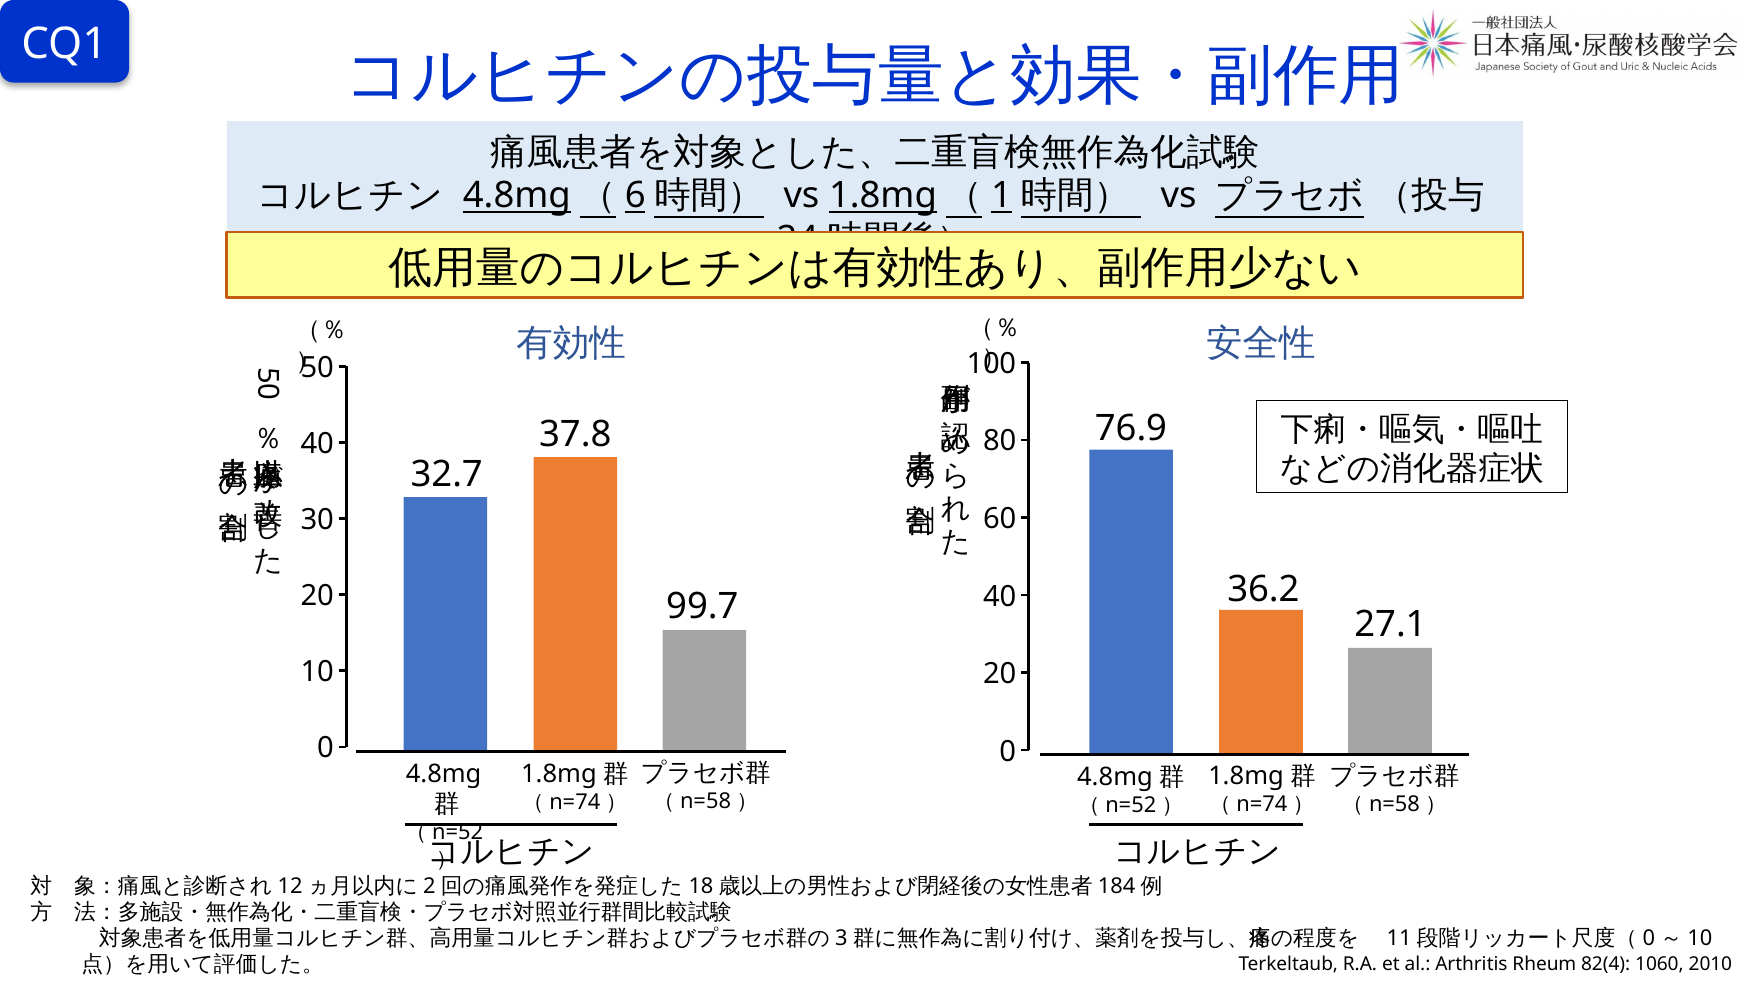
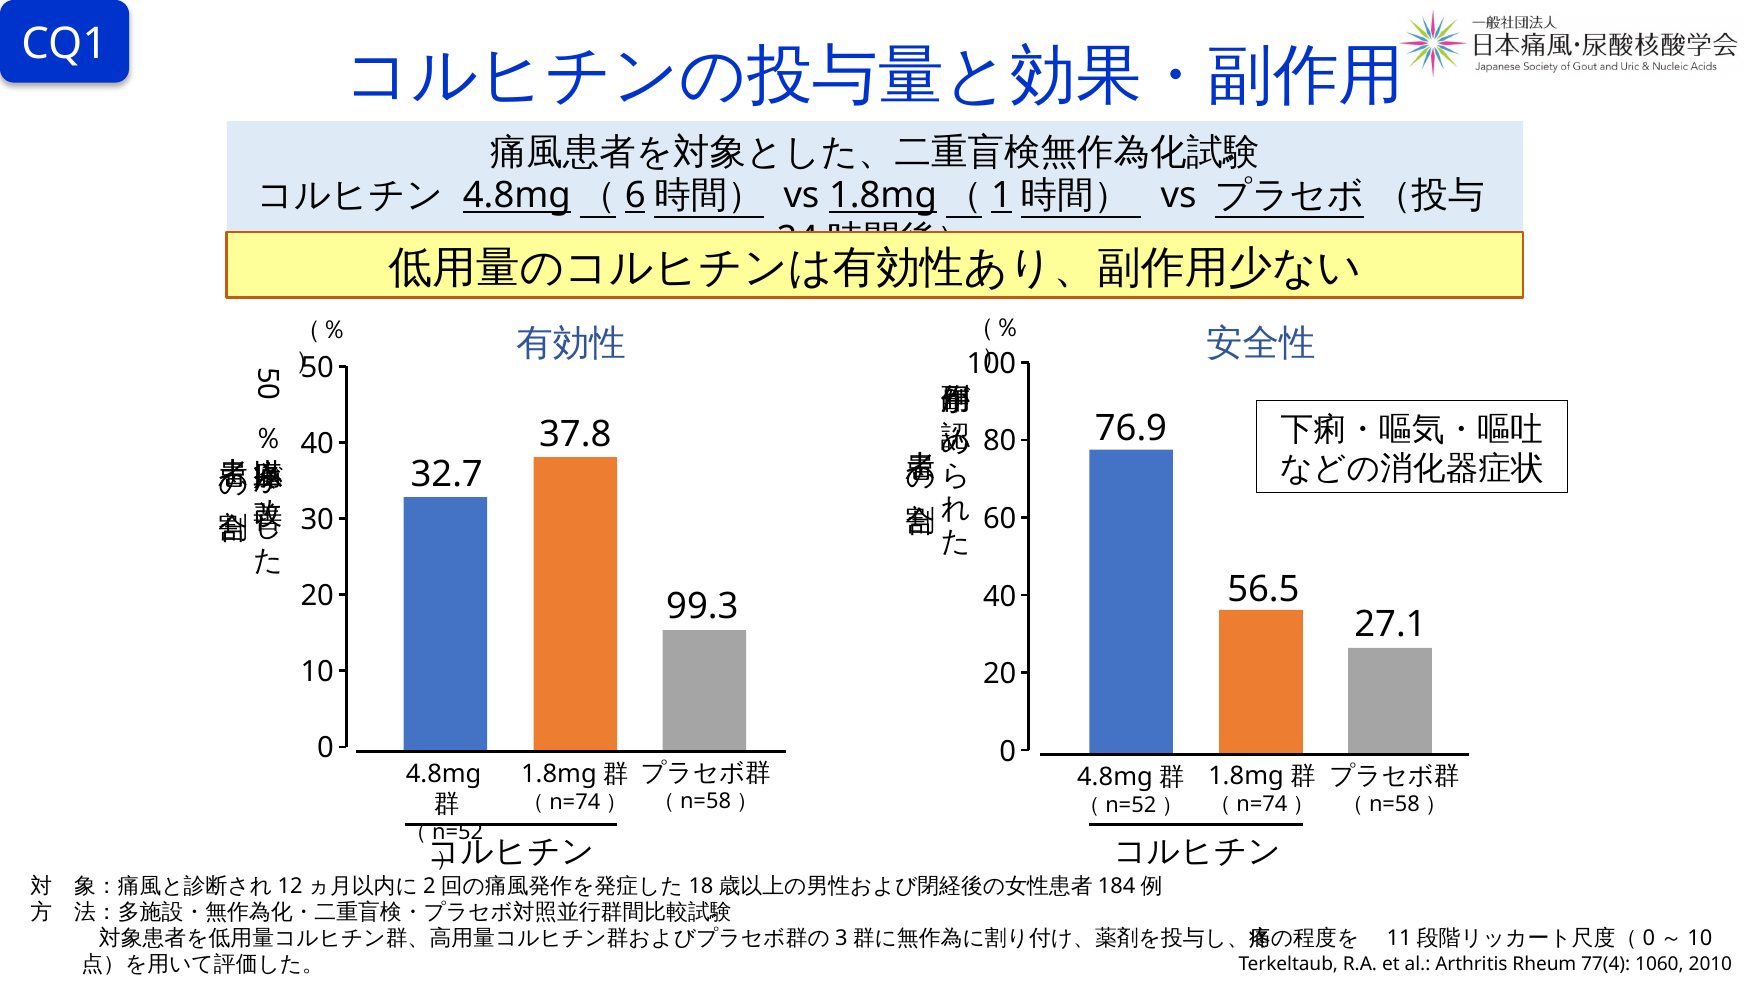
36.2: 36.2 -> 56.5 (1263, 589)
99.7: 99.7 -> 99.3 (702, 607)
82(4: 82(4 -> 77(4 (1606, 964)
